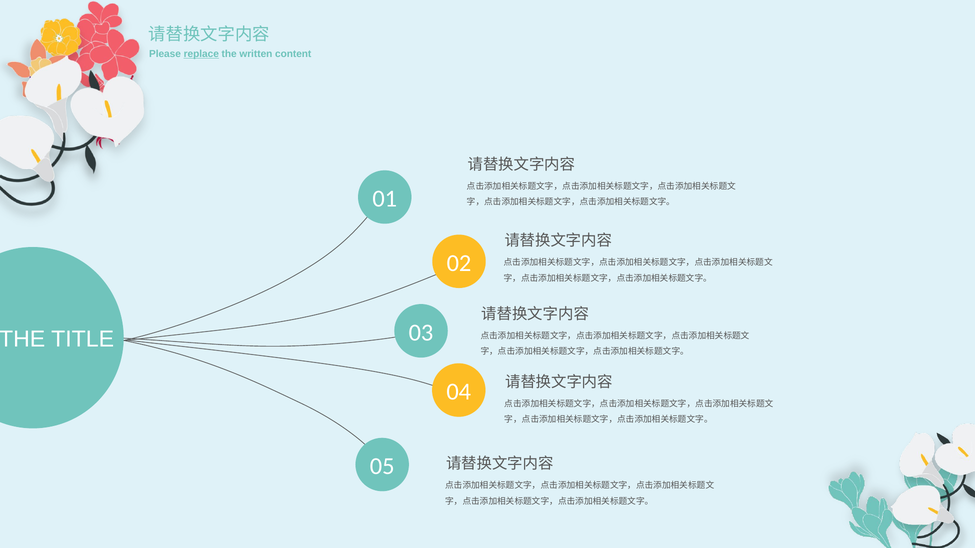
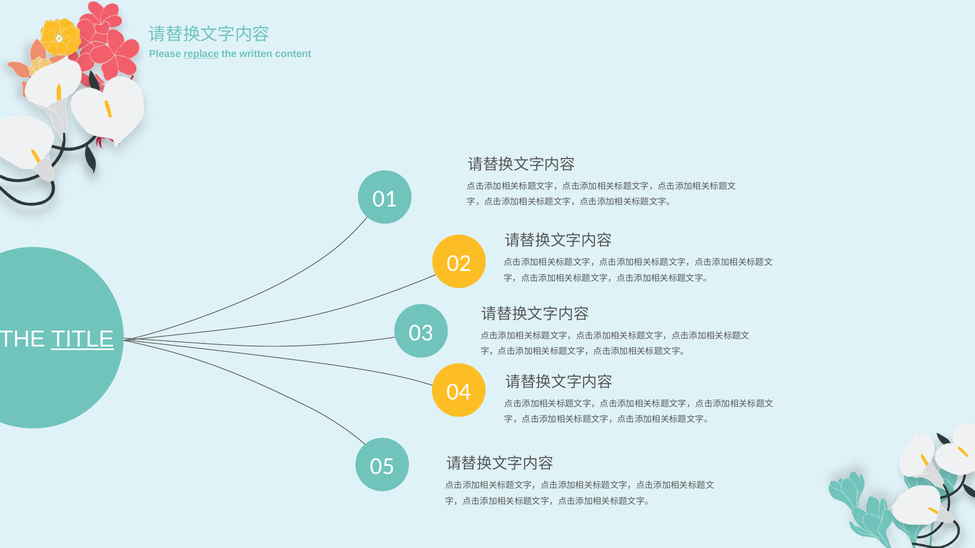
TITLE underline: none -> present (83, 340)
